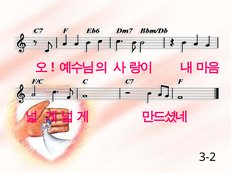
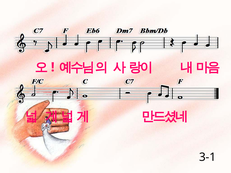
3-2: 3-2 -> 3-1 (207, 157)
